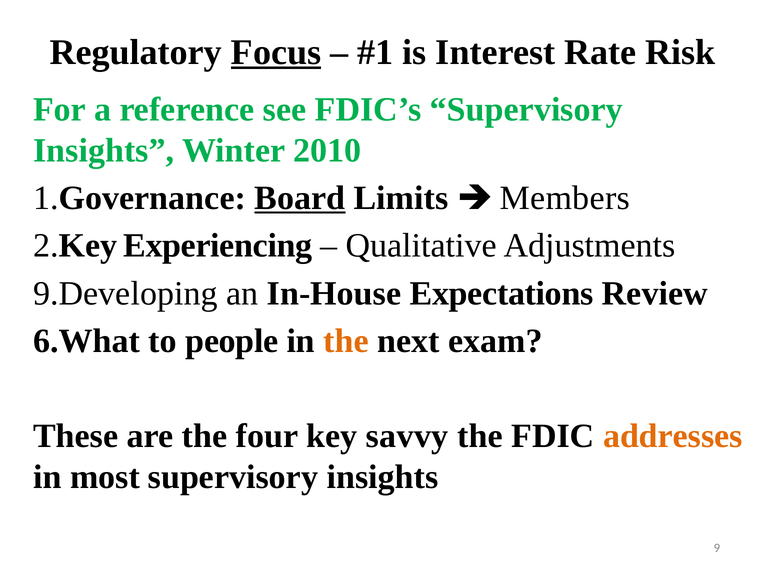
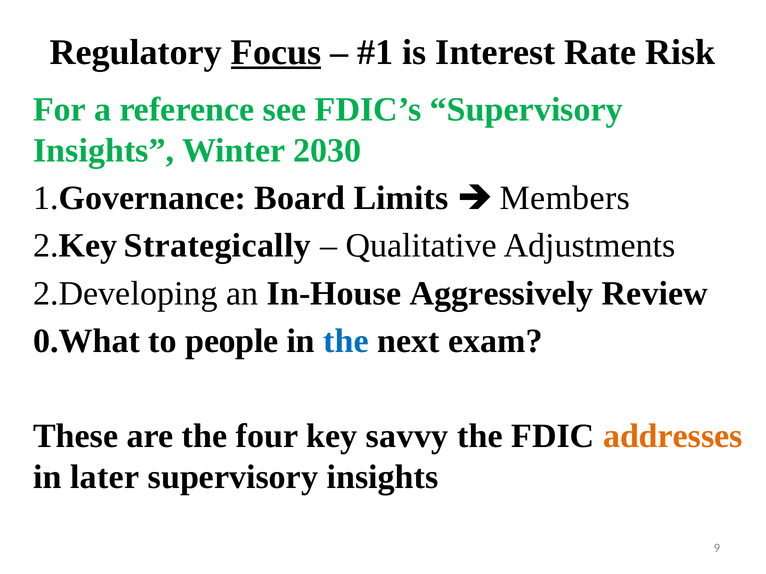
2010: 2010 -> 2030 (327, 150)
Board underline: present -> none (300, 198)
Experiencing: Experiencing -> Strategically (217, 246)
9.Developing: 9.Developing -> 2.Developing (125, 294)
Expectations: Expectations -> Aggressively (501, 294)
6.What: 6.What -> 0.What (87, 341)
the colour: orange -> blue (346, 341)
most: most -> later (105, 477)
